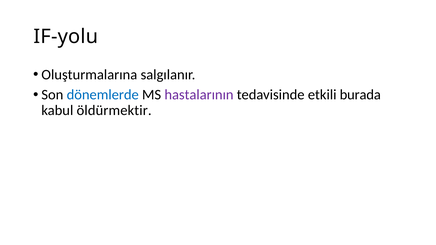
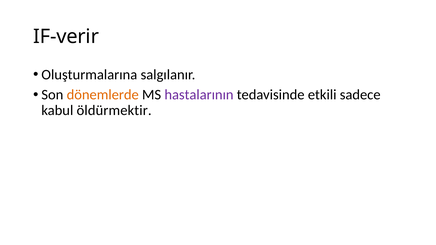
IF-yolu: IF-yolu -> IF-verir (66, 37)
dönemlerde colour: blue -> orange (103, 95)
burada: burada -> sadece (360, 95)
